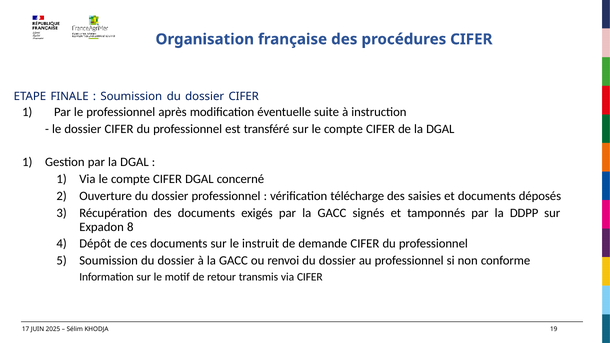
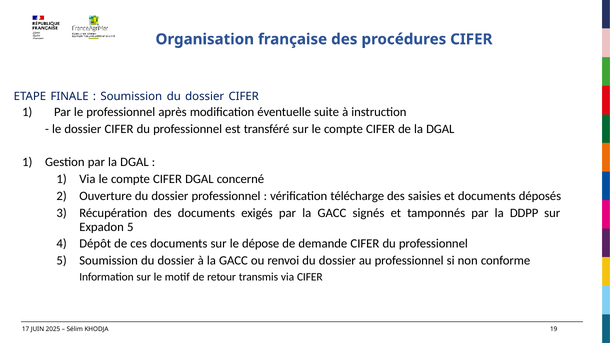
Expadon 8: 8 -> 5 (130, 227)
instruit: instruit -> dépose (261, 244)
